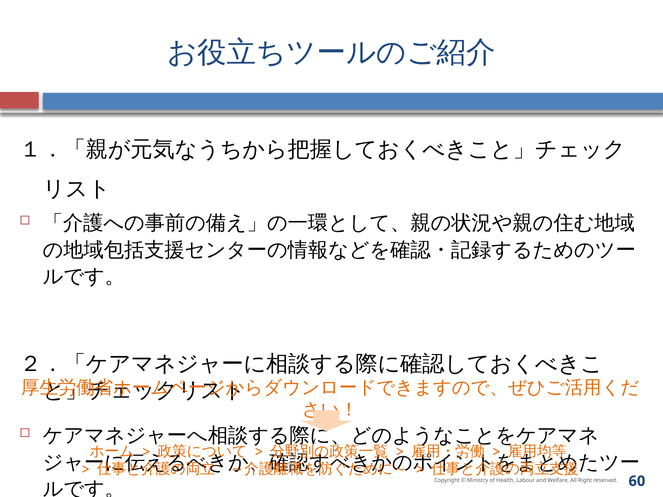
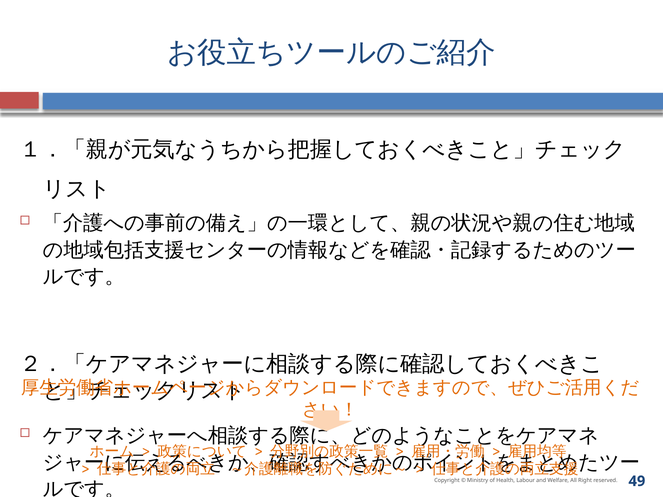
60: 60 -> 49 (637, 481)
